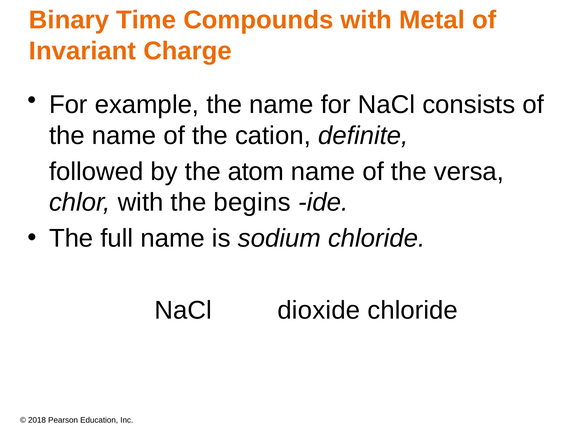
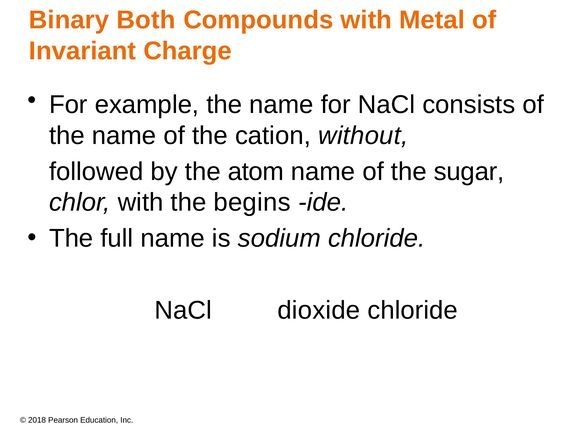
Time: Time -> Both (146, 20)
definite: definite -> without (363, 136)
versa: versa -> sugar (469, 172)
